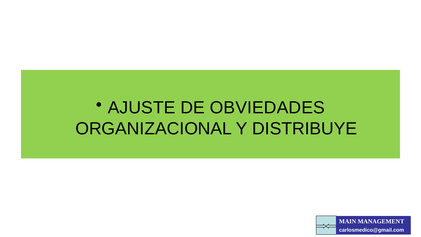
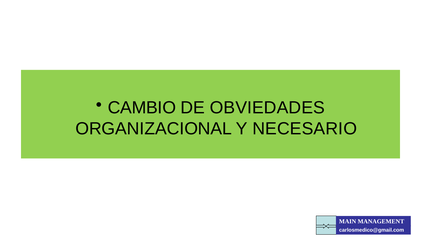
AJUSTE: AJUSTE -> CAMBIO (142, 108)
DISTRIBUYE: DISTRIBUYE -> NECESARIO (305, 129)
